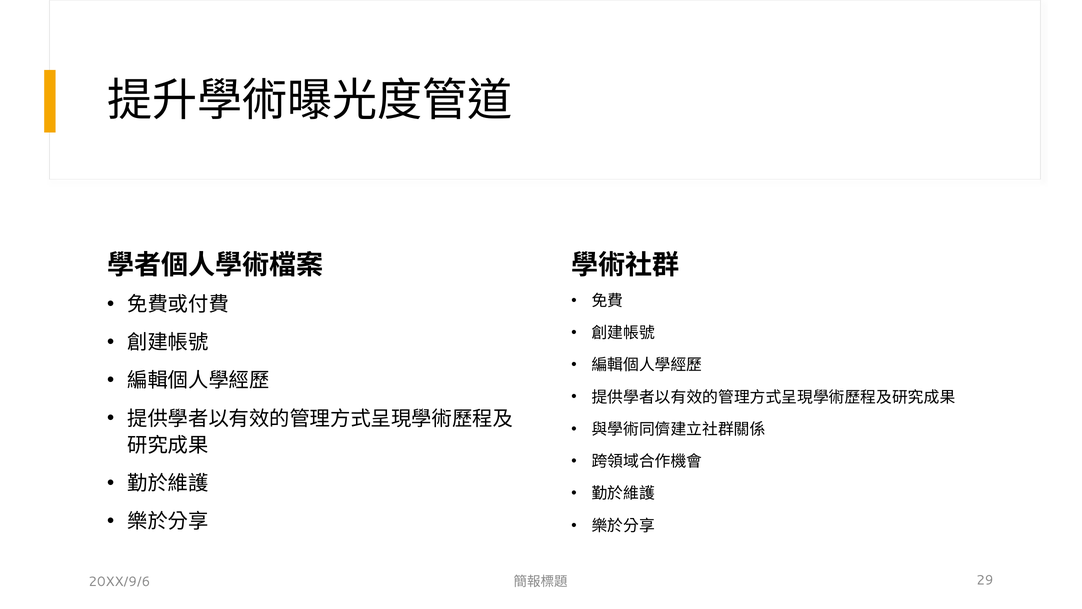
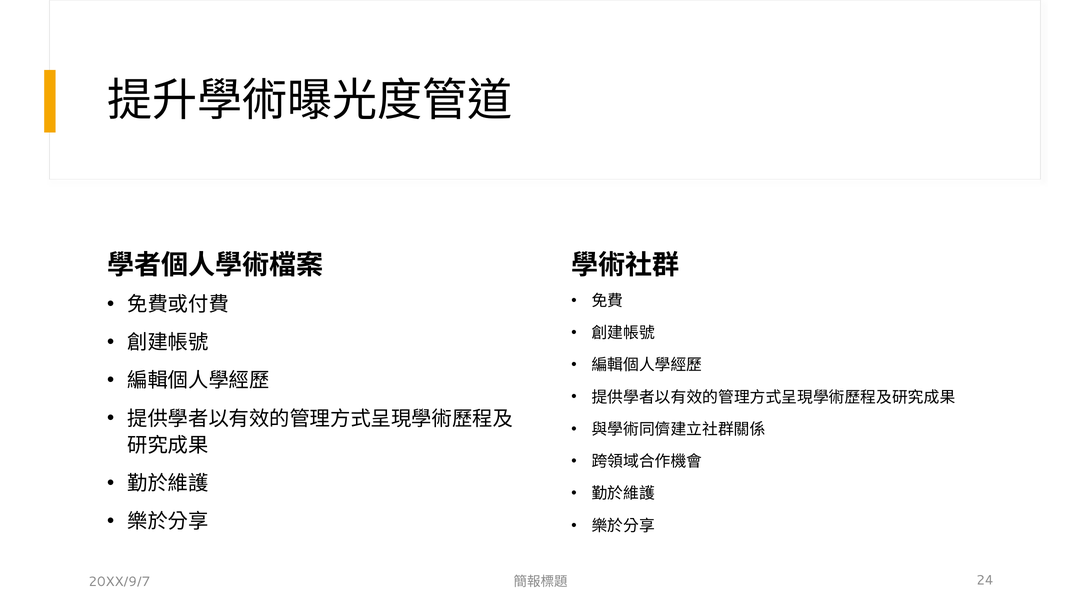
20XX/9/6: 20XX/9/6 -> 20XX/9/7 (119, 581)
29: 29 -> 24 (985, 580)
